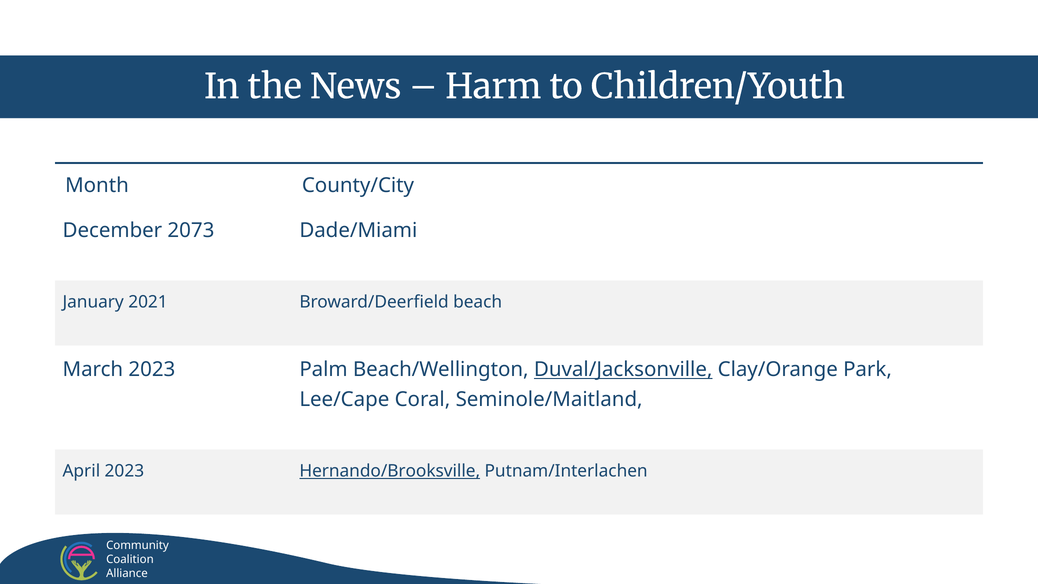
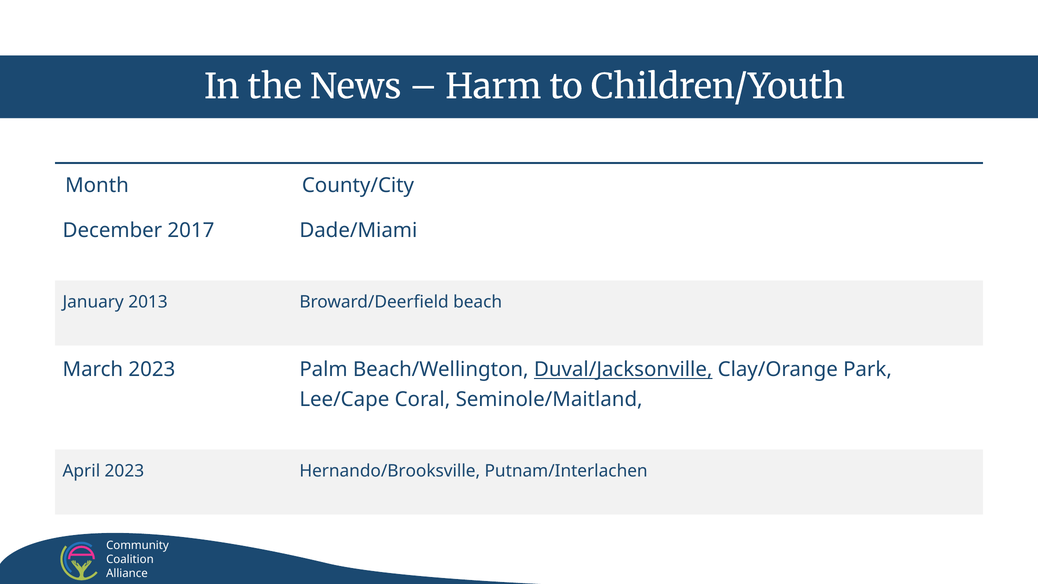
2073: 2073 -> 2017 (191, 231)
2021: 2021 -> 2013 (148, 302)
Hernando/Brooksville underline: present -> none (390, 471)
